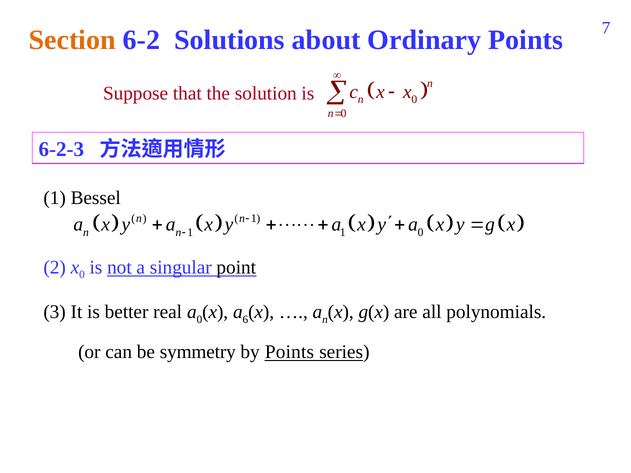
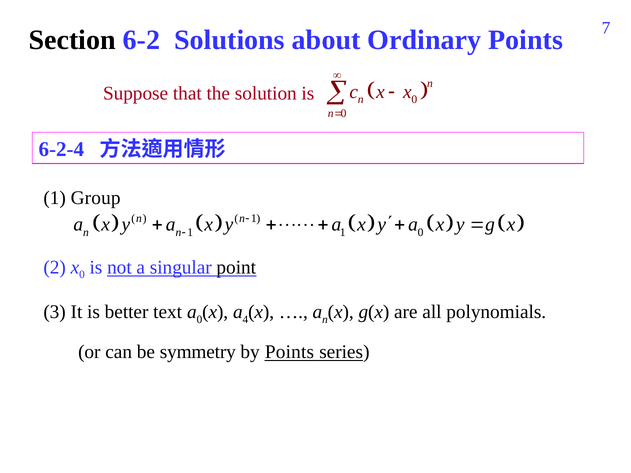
Section colour: orange -> black (72, 40)
6-2-3: 6-2-3 -> 6-2-4 (61, 149)
Bessel: Bessel -> Group (96, 198)
real: real -> text (168, 312)
6: 6 -> 4 (245, 320)
